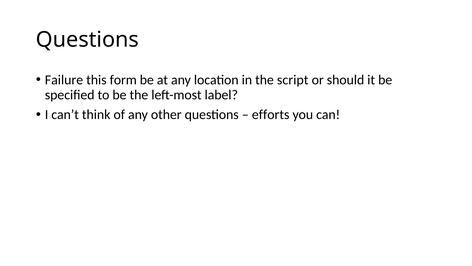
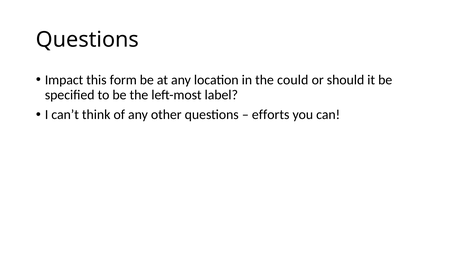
Failure: Failure -> Impact (64, 80)
script: script -> could (293, 80)
